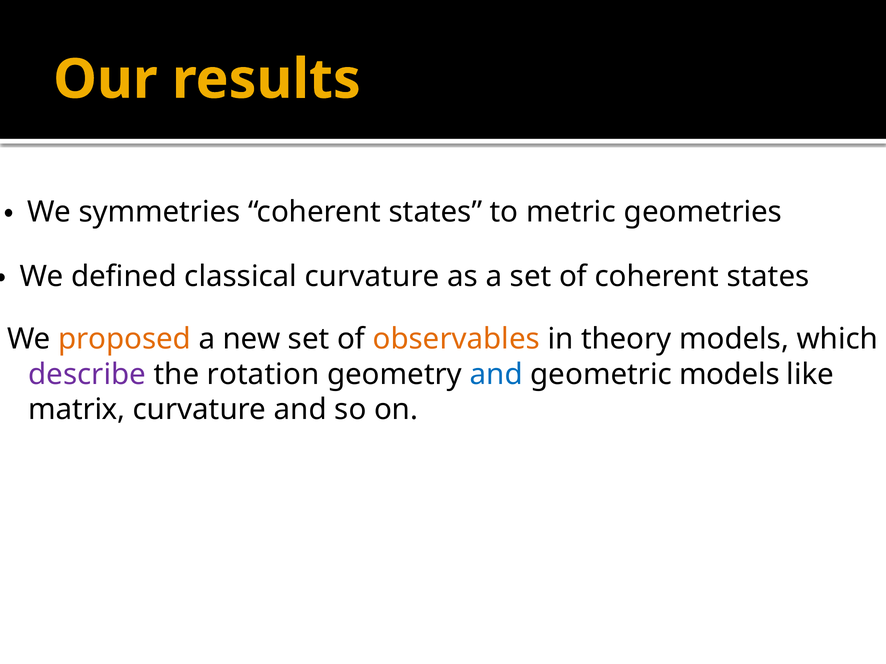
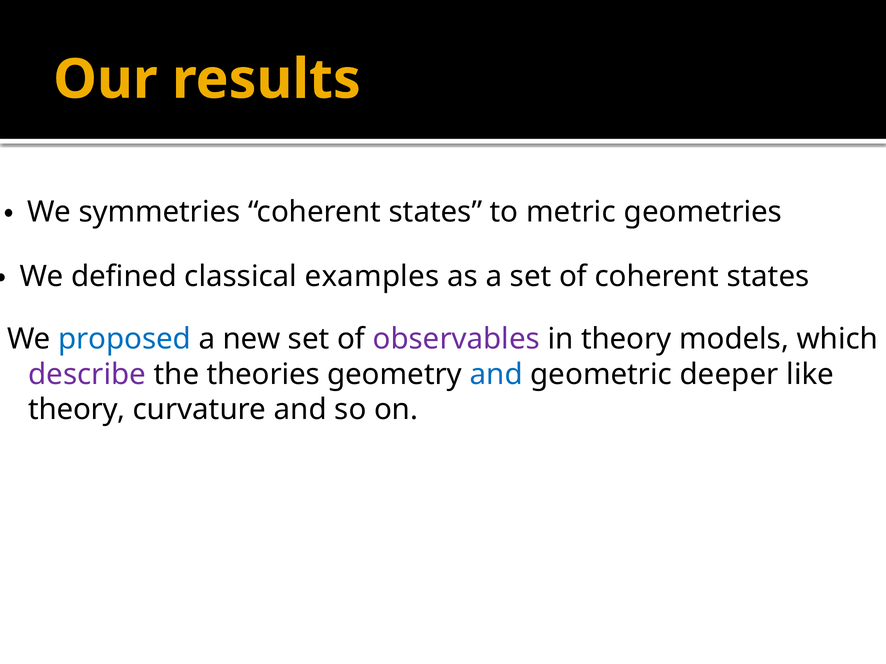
classical curvature: curvature -> examples (372, 277)
proposed colour: orange -> blue (125, 339)
observables colour: orange -> purple (456, 339)
rotation: rotation -> theories (263, 375)
geometric models: models -> deeper (729, 375)
matrix: matrix -> theory (77, 410)
